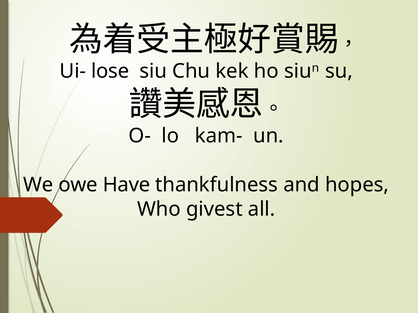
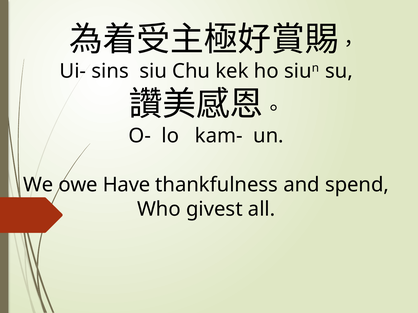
lose: lose -> sins (110, 71)
hopes: hopes -> spend (357, 185)
